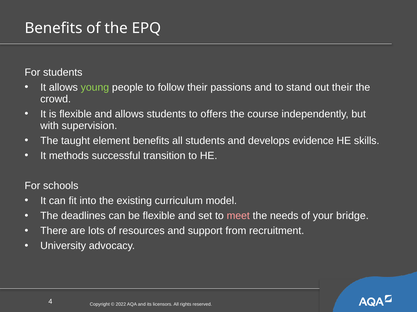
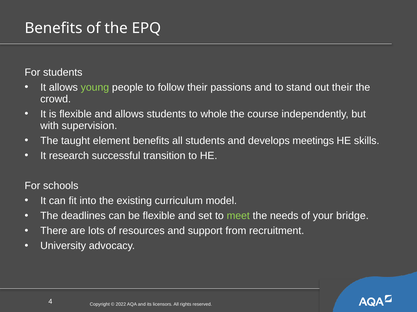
offers: offers -> whole (214, 114)
evidence: evidence -> meetings (313, 141)
methods: methods -> research (69, 156)
meet colour: pink -> light green (238, 216)
